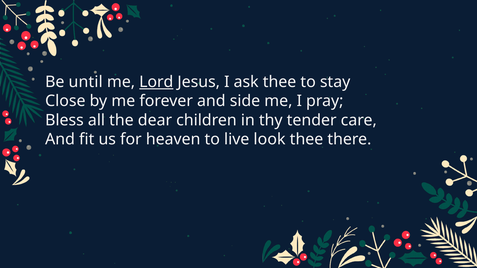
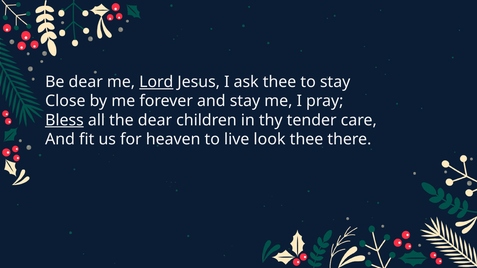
Be until: until -> dear (86, 82)
and side: side -> stay (245, 101)
Bless underline: none -> present (64, 120)
